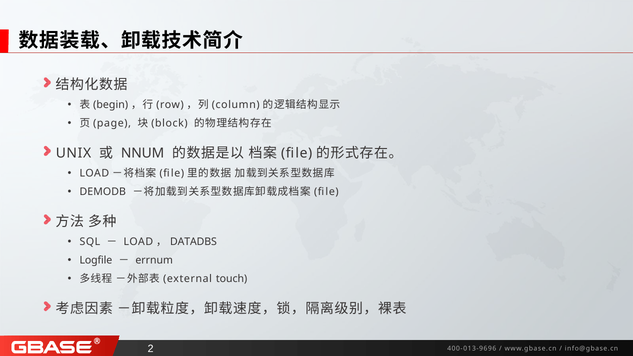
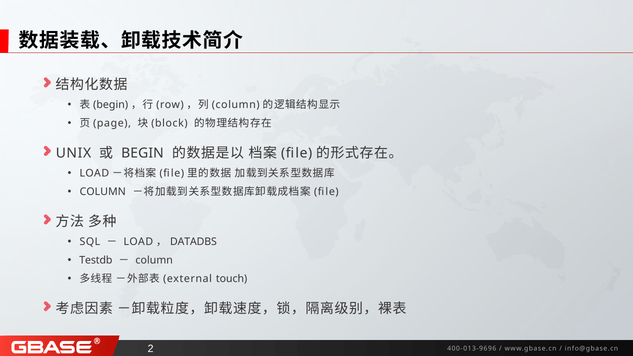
NNUM: NNUM -> BEGIN (142, 153)
DEMODB: DEMODB -> COLUMN (103, 192)
Logfile: Logfile -> Testdb (96, 260)
errnum: errnum -> column (154, 260)
